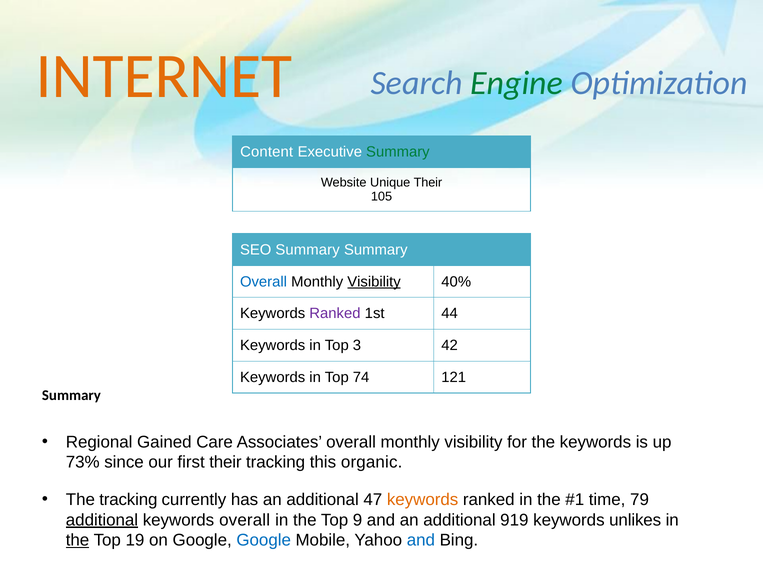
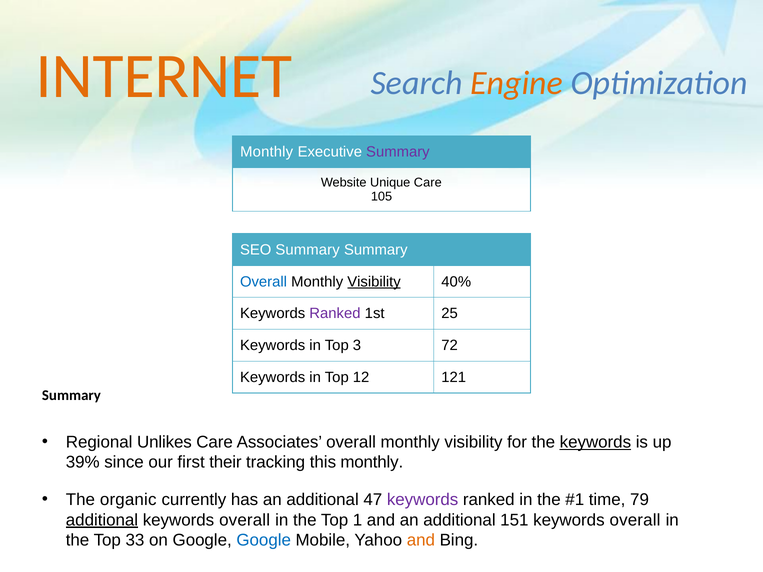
Engine colour: green -> orange (517, 83)
Content: Content -> Monthly (267, 152)
Summary colour: green -> purple (398, 152)
Unique Their: Their -> Care (428, 183)
44: 44 -> 25 (450, 314)
42: 42 -> 72 (450, 346)
74: 74 -> 12 (361, 377)
Gained: Gained -> Unlikes (164, 442)
keywords underline: none -> present (595, 442)
73%: 73% -> 39% (83, 463)
this organic: organic -> monthly (372, 463)
The tracking: tracking -> organic (128, 500)
keywords colour: orange -> purple (423, 500)
9: 9 -> 1 (357, 520)
919: 919 -> 151 (514, 520)
unlikes: unlikes -> overall (635, 520)
the underline: present -> none (78, 541)
19: 19 -> 33 (135, 541)
and colour: blue -> orange (421, 541)
